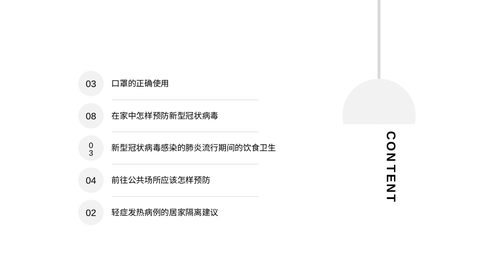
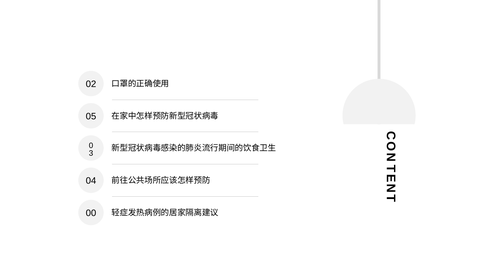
3: 3 -> 2 (94, 84)
8: 8 -> 5 (94, 116)
0 2: 2 -> 0 (94, 213)
